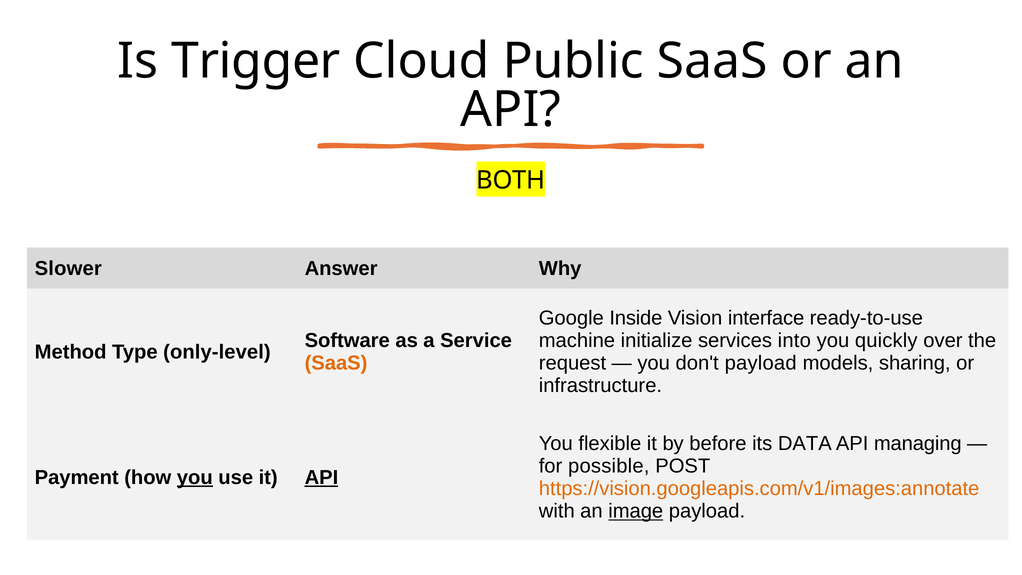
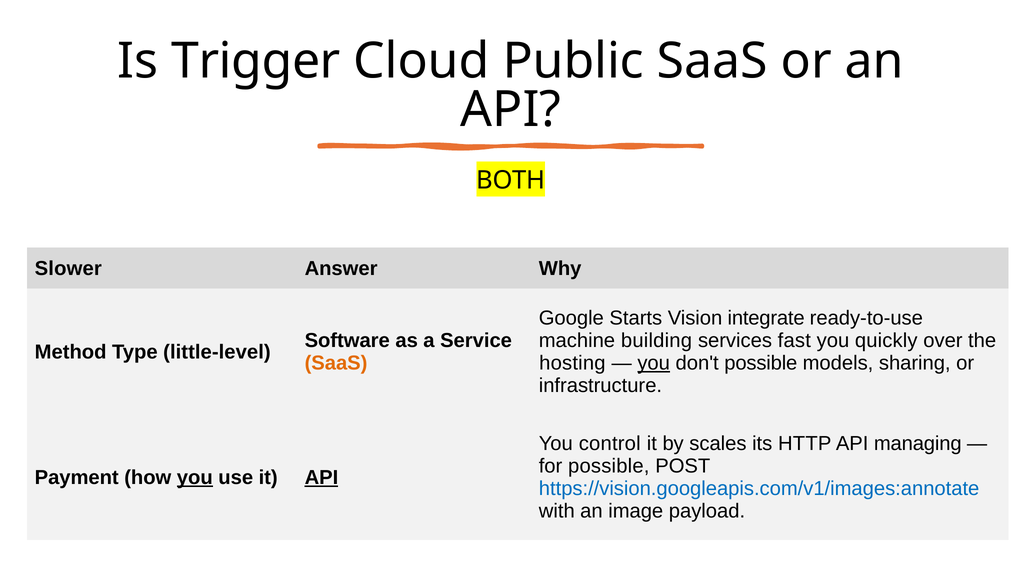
Inside: Inside -> Starts (636, 318)
interface: interface -> integrate (766, 318)
initialize: initialize -> building (656, 341)
into: into -> fast (794, 341)
only-level: only-level -> little-level (217, 352)
request: request -> hosting (572, 363)
you underline: none -> present (654, 363)
don't payload: payload -> possible (761, 363)
flexible: flexible -> control (610, 444)
before: before -> scales (718, 444)
DATA: DATA -> HTTP (805, 444)
https://vision.googleapis.com/v1/images:annotate colour: orange -> blue (759, 489)
image underline: present -> none (636, 511)
